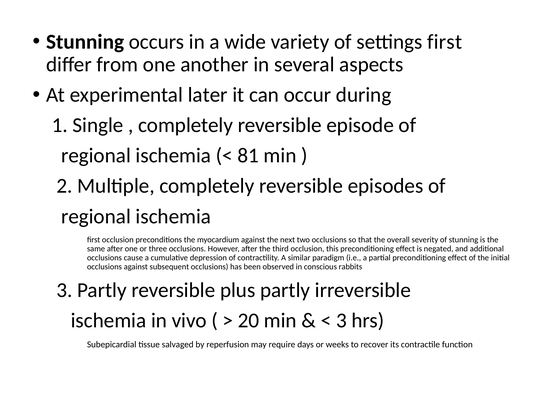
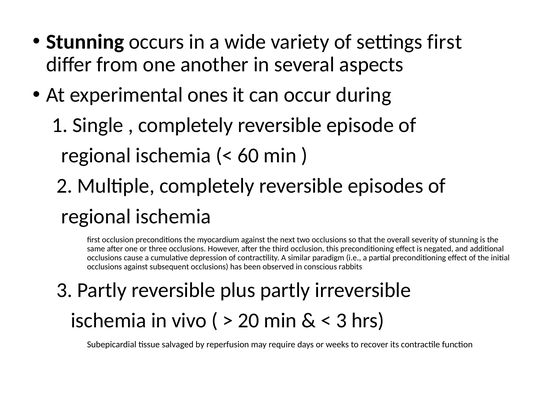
later: later -> ones (208, 95)
81: 81 -> 60 (248, 156)
